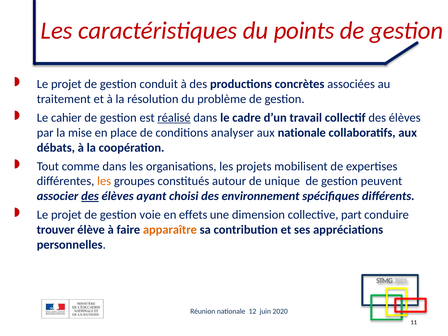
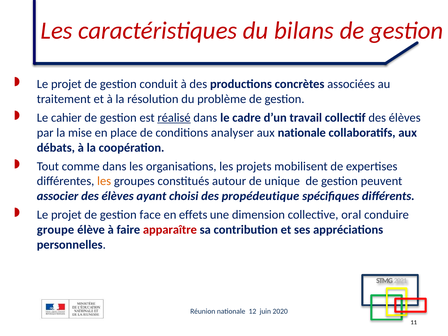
points: points -> bilans (304, 31)
des underline: present -> none (90, 196)
environnement: environnement -> propédeutique (260, 196)
voie: voie -> face (150, 215)
part: part -> oral (351, 215)
trouver: trouver -> groupe (56, 230)
apparaître colour: orange -> red (170, 230)
